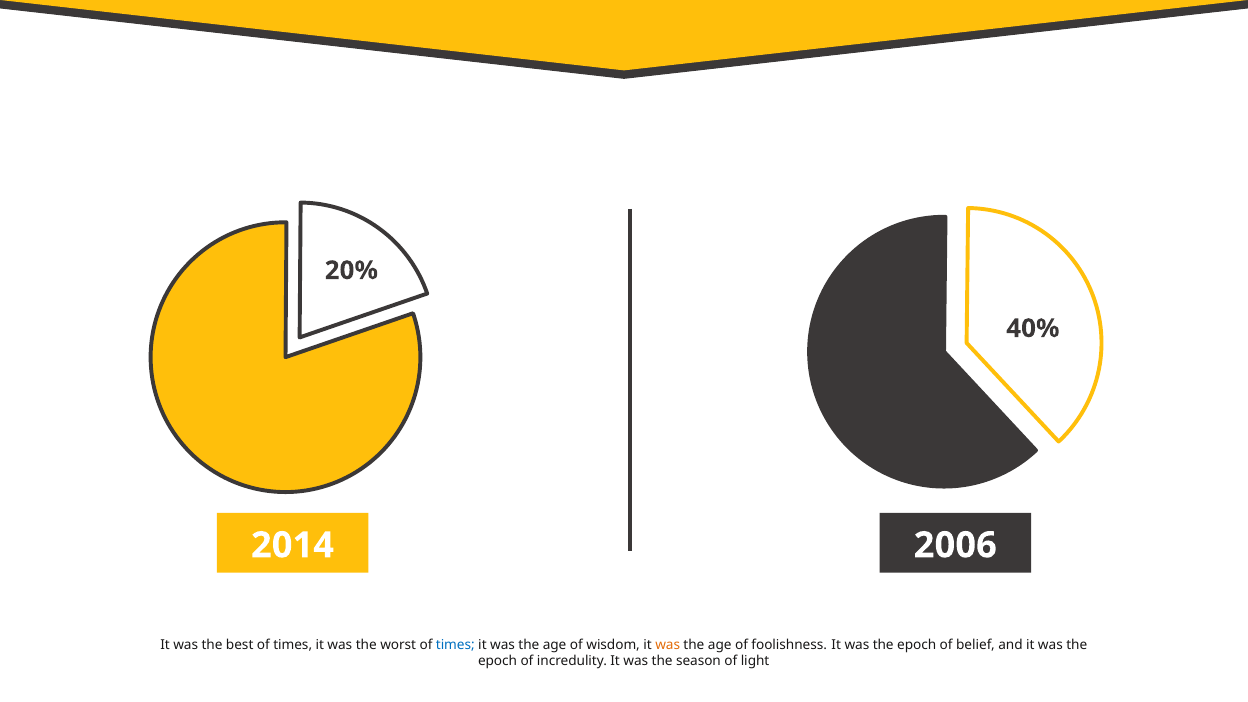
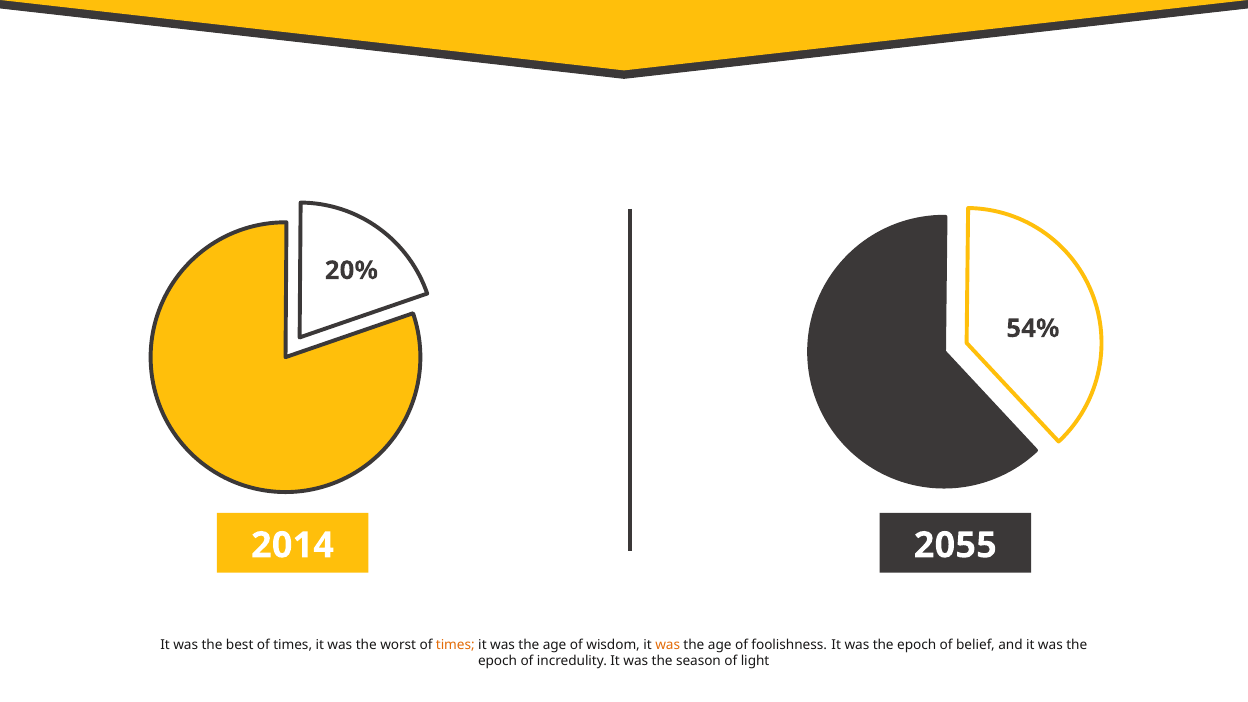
40%: 40% -> 54% (1033, 328)
2006: 2006 -> 2055 (955, 545)
times colour: blue -> orange (455, 645)
